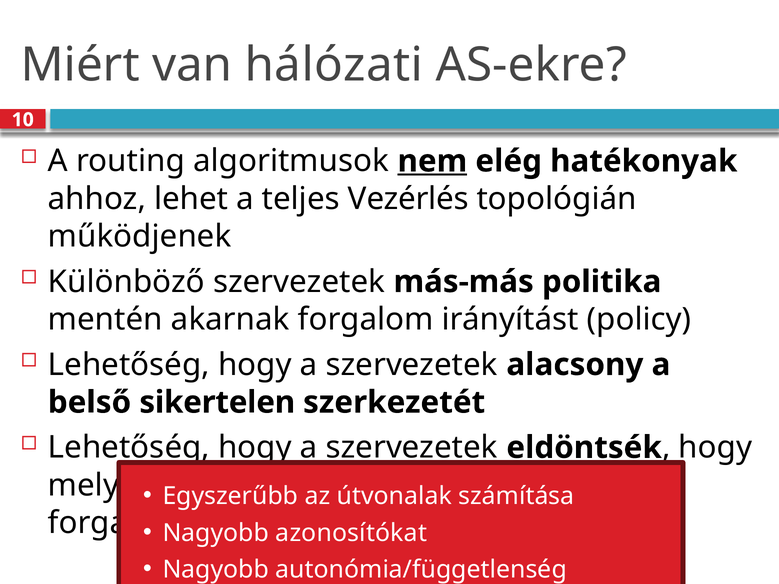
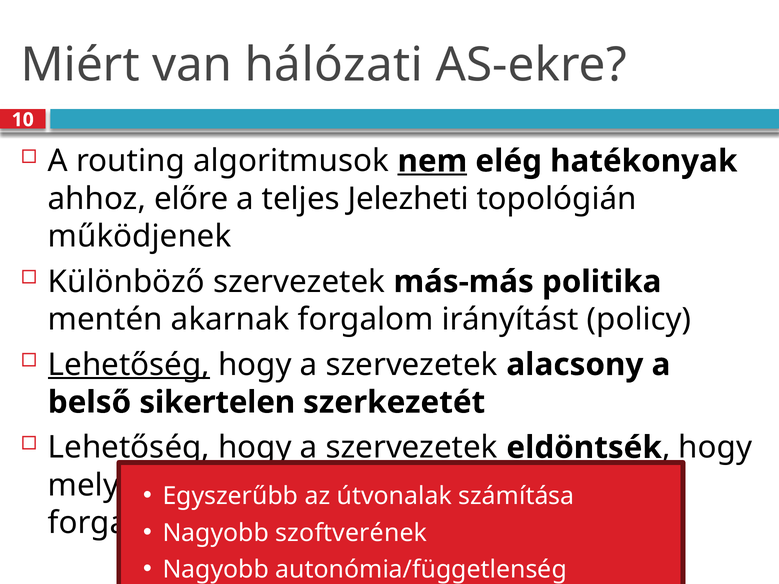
lehet: lehet -> előre (191, 199)
Vezérlés: Vezérlés -> Jelezheti (408, 199)
Lehetőség underline: none -> present (129, 365)
azonosítókat: azonosítókat -> szoftverének (351, 533)
